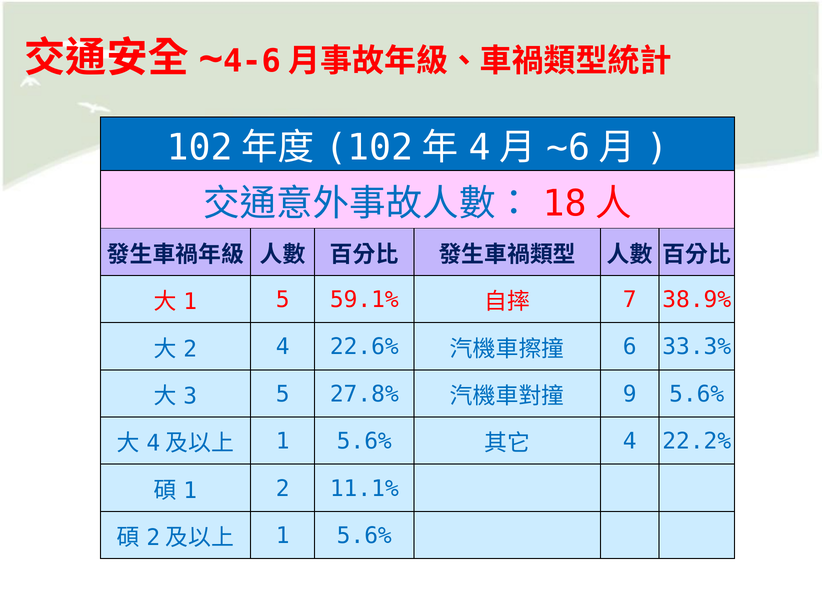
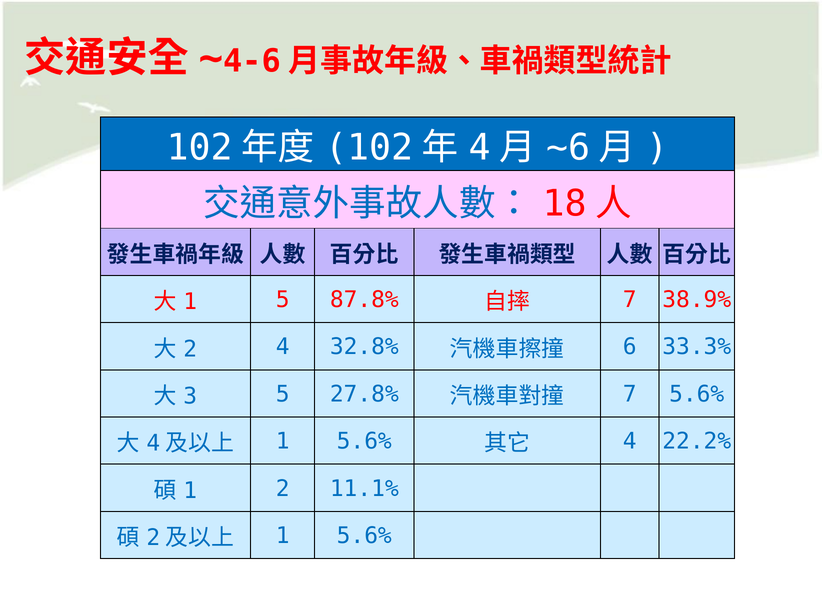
59.1%: 59.1% -> 87.8% (364, 300)
22.6%: 22.6% -> 32.8% (364, 347)
9: 9 -> 7 (630, 394)
